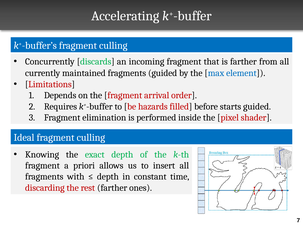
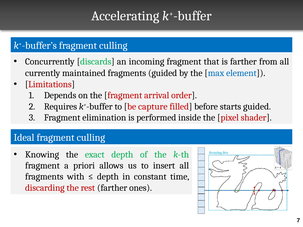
hazards: hazards -> capture (153, 107)
